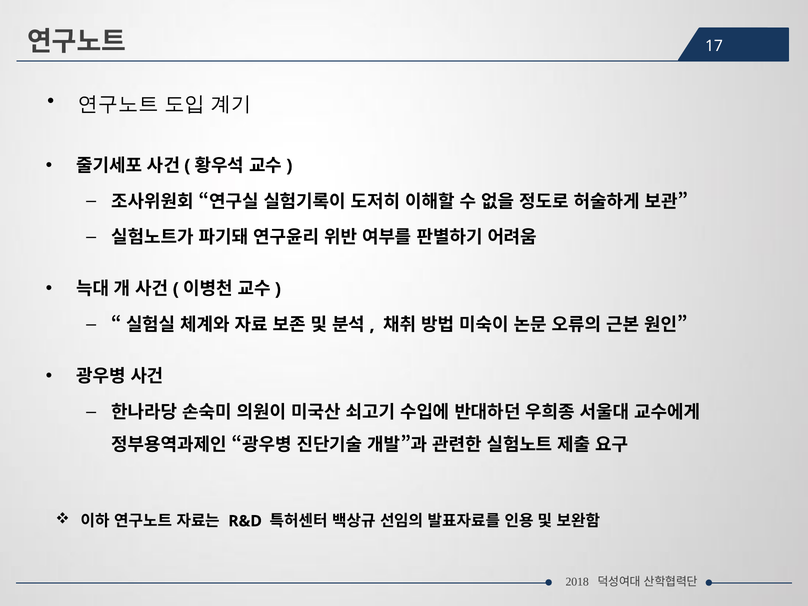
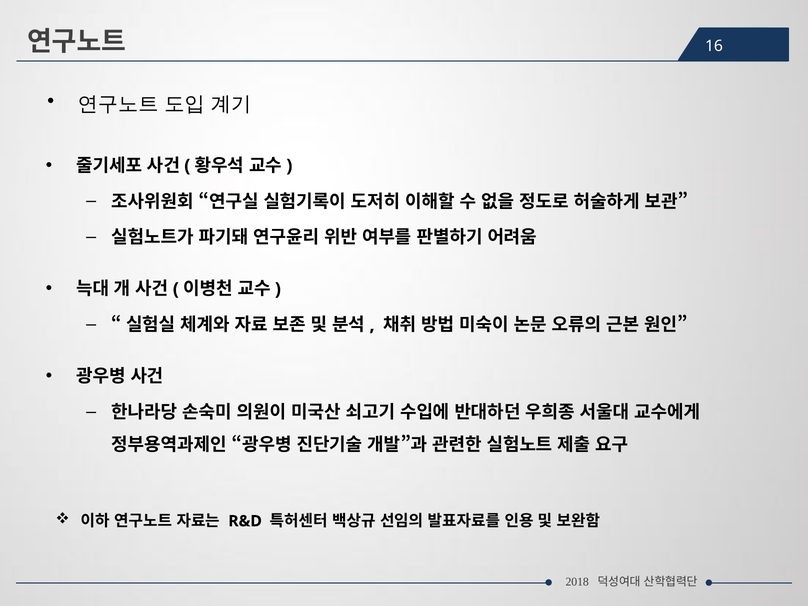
17: 17 -> 16 (714, 46)
